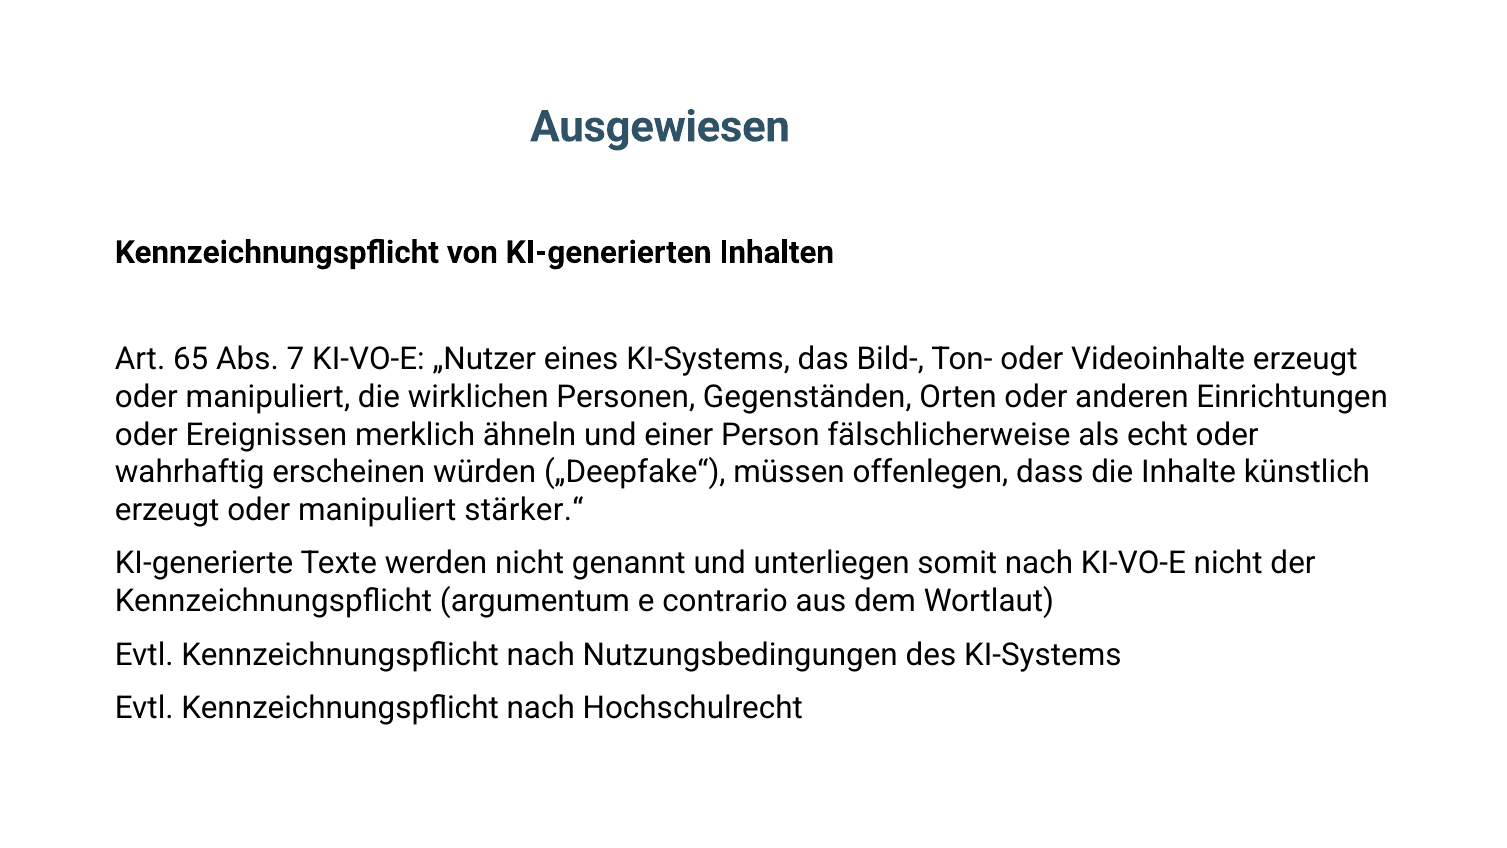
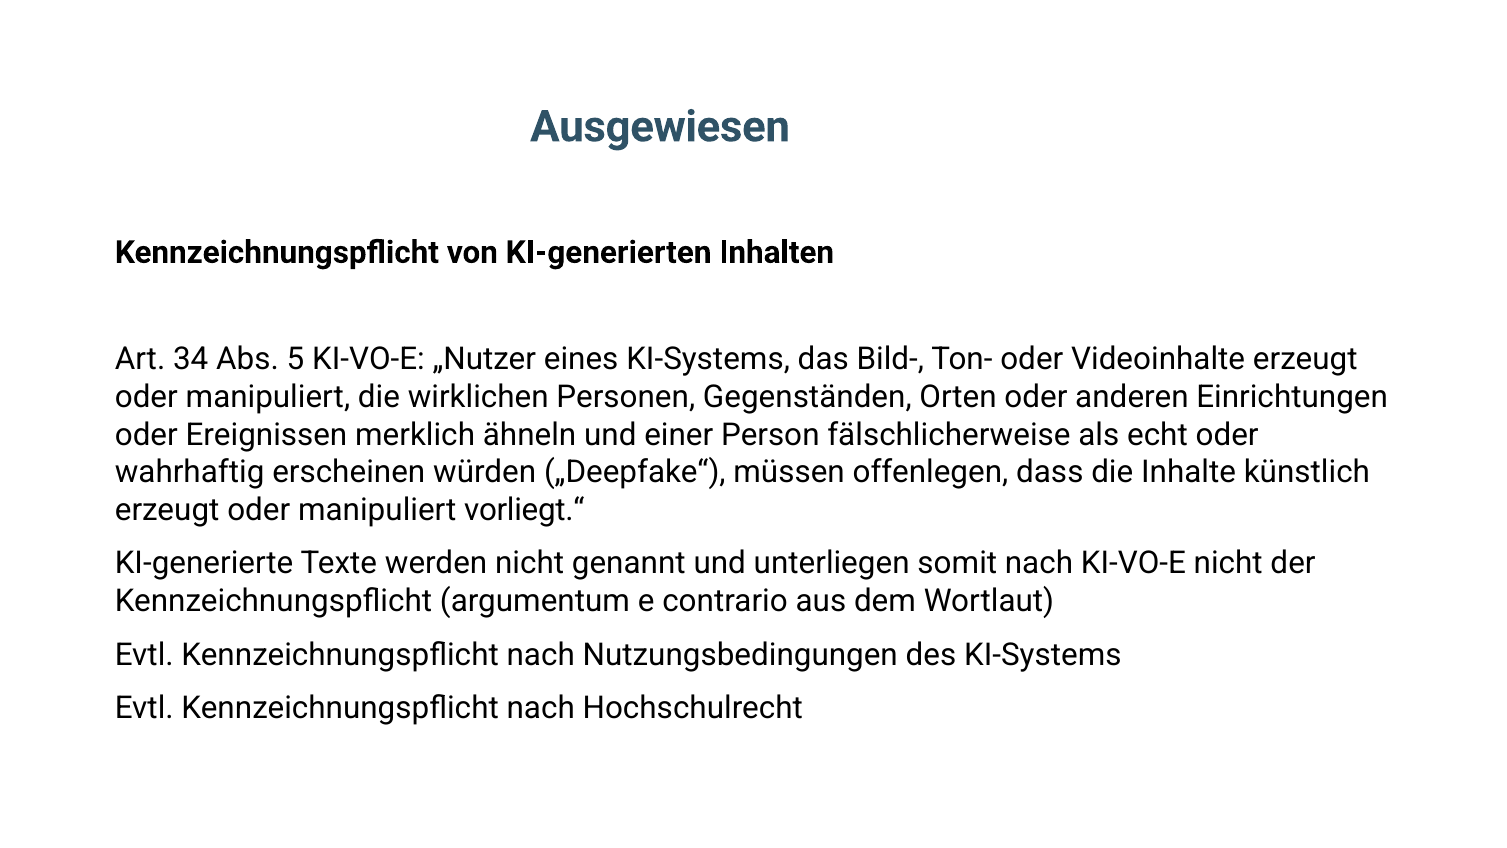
65: 65 -> 34 (191, 359)
7: 7 -> 5 (296, 359)
stärker.“: stärker.“ -> vorliegt.“ (524, 510)
